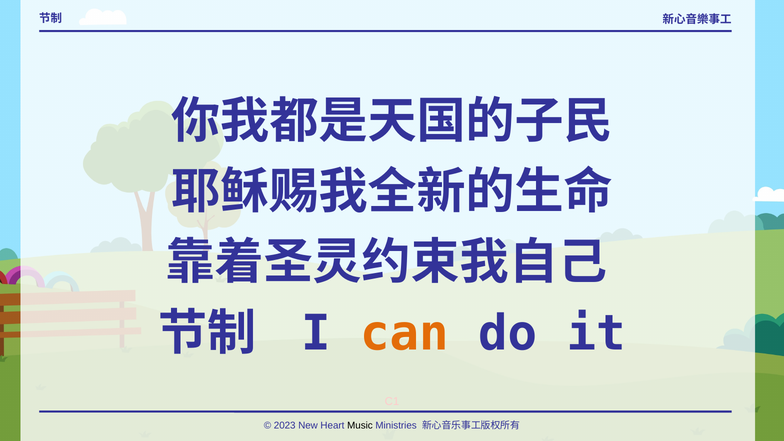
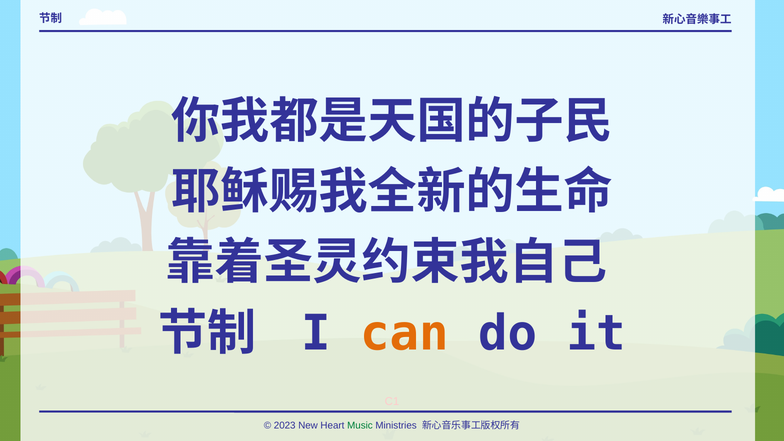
Music colour: black -> green (360, 426)
